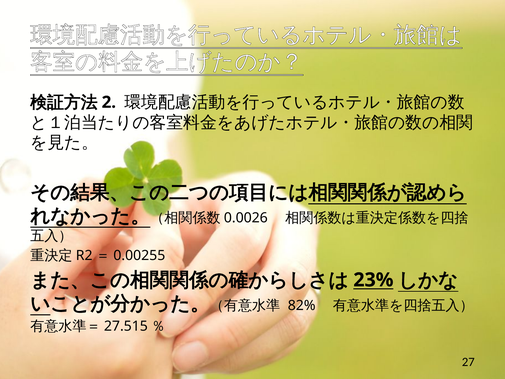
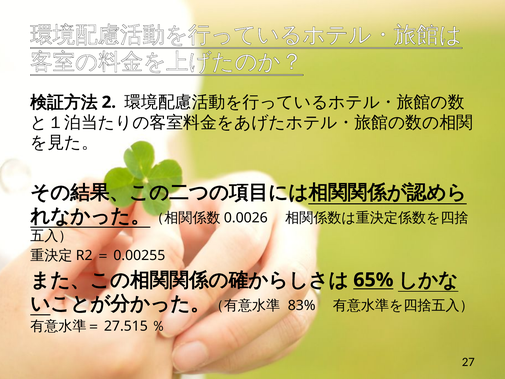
23%: 23% -> 65% (373, 280)
82%: 82% -> 83% (302, 305)
